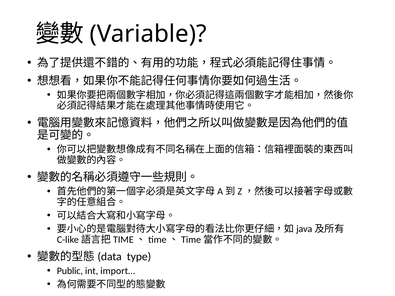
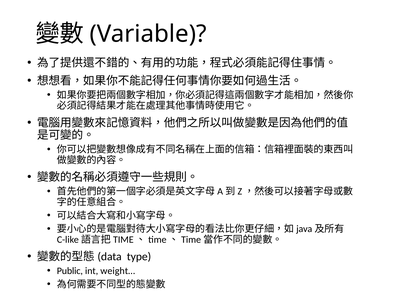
import…: import… -> weight… (118, 271)
